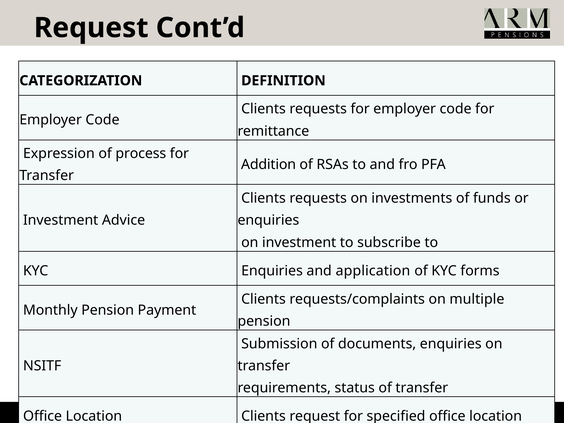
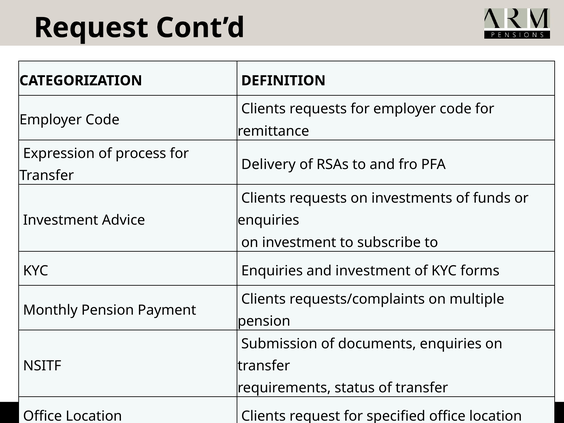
Addition: Addition -> Delivery (268, 165)
and application: application -> investment (373, 271)
